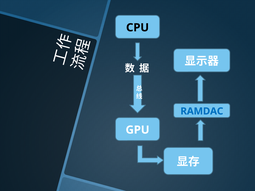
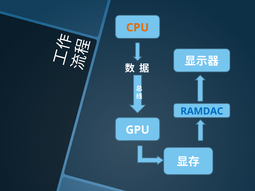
CPU colour: black -> orange (138, 28)
